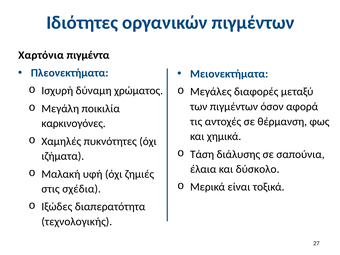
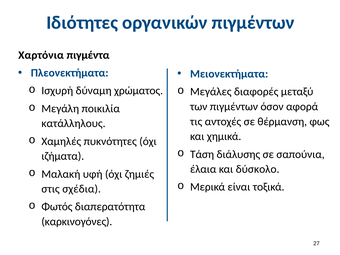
καρκινογόνες: καρκινογόνες -> κατάλληλους (73, 123)
Ιξώδες: Ιξώδες -> Φωτός (57, 207)
τεχνολογικής: τεχνολογικής -> καρκινογόνες (77, 222)
